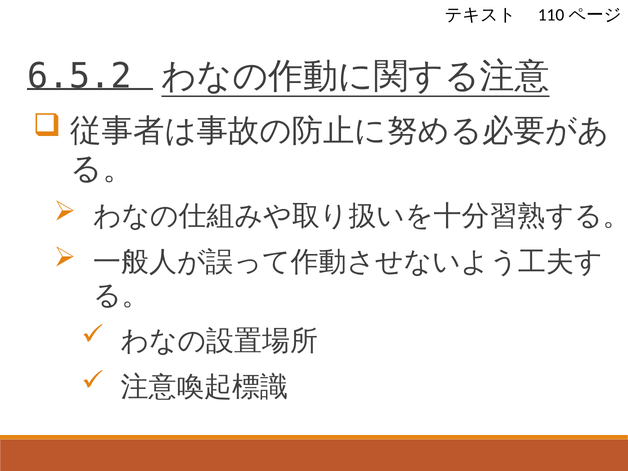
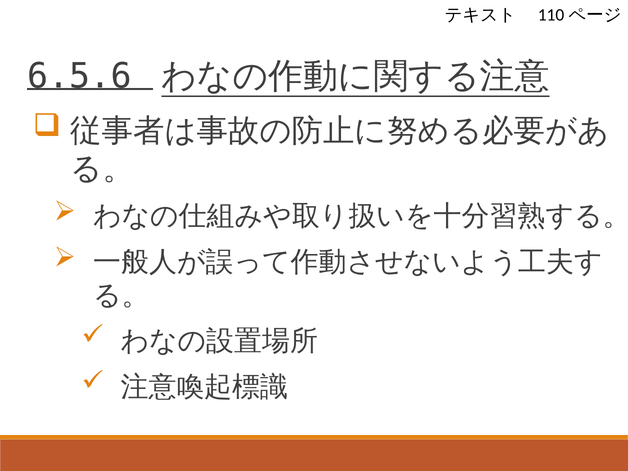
6.5.2: 6.5.2 -> 6.5.6 (80, 76)
